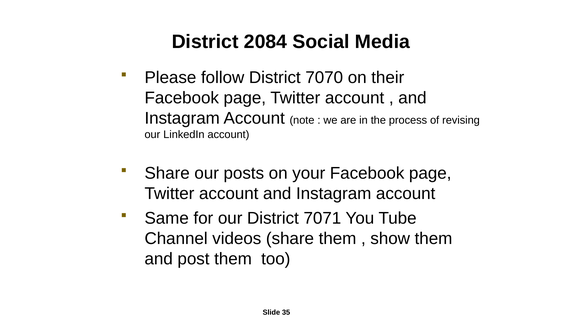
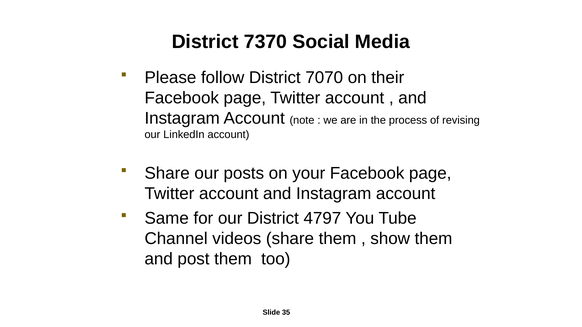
2084: 2084 -> 7370 (266, 42)
7071: 7071 -> 4797 (322, 218)
